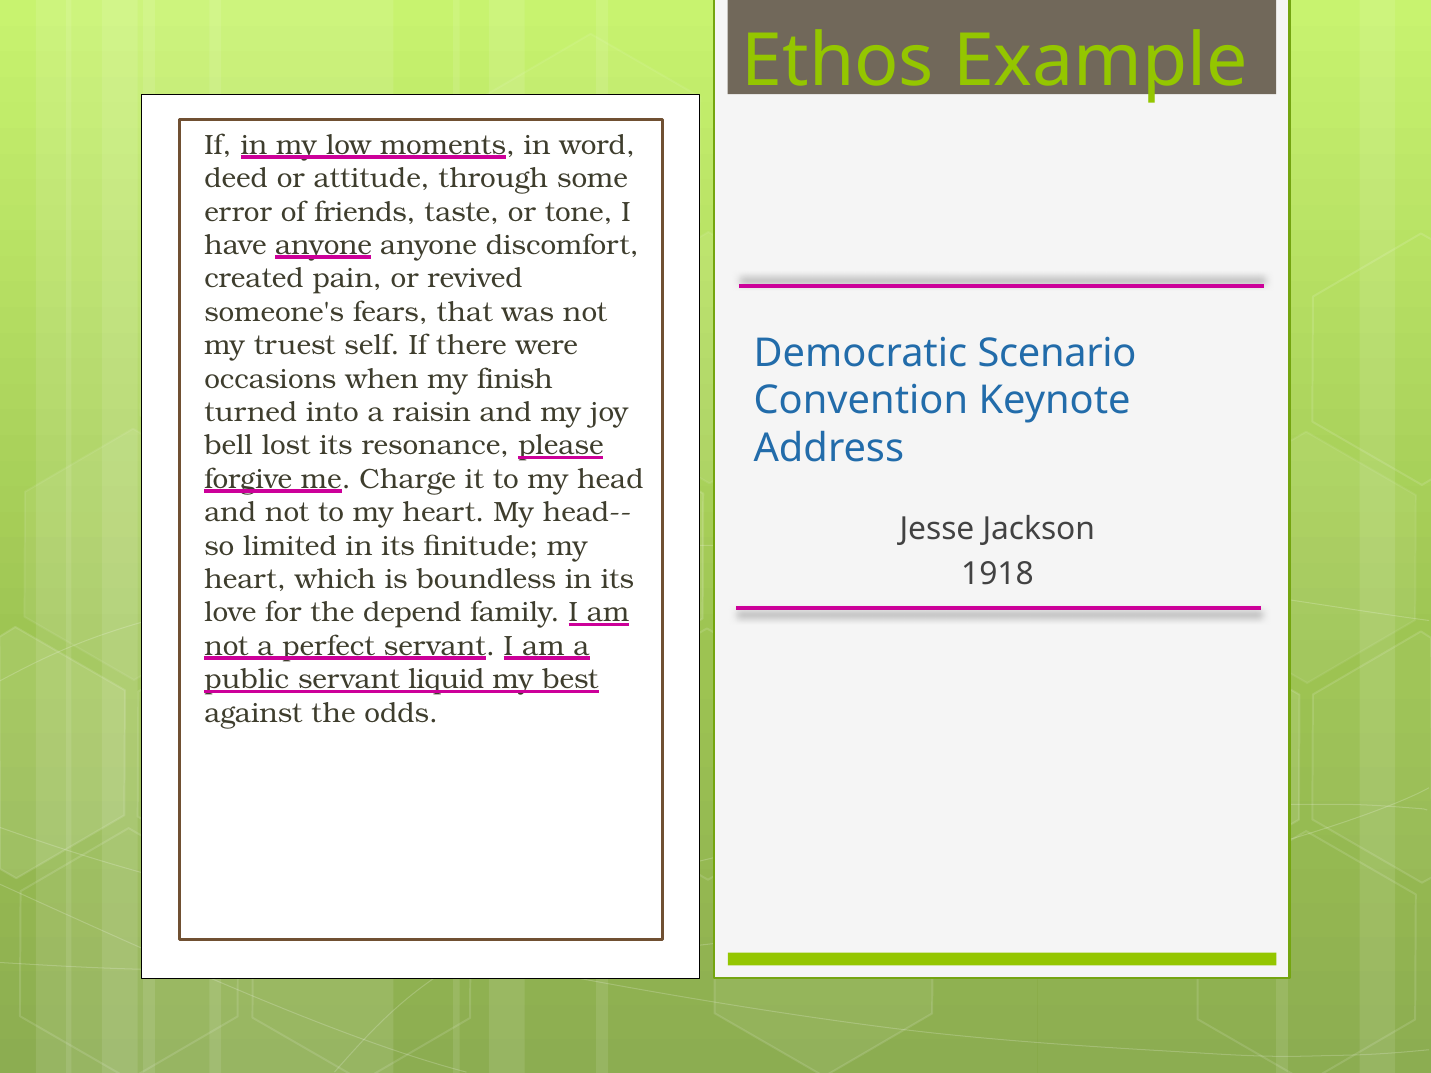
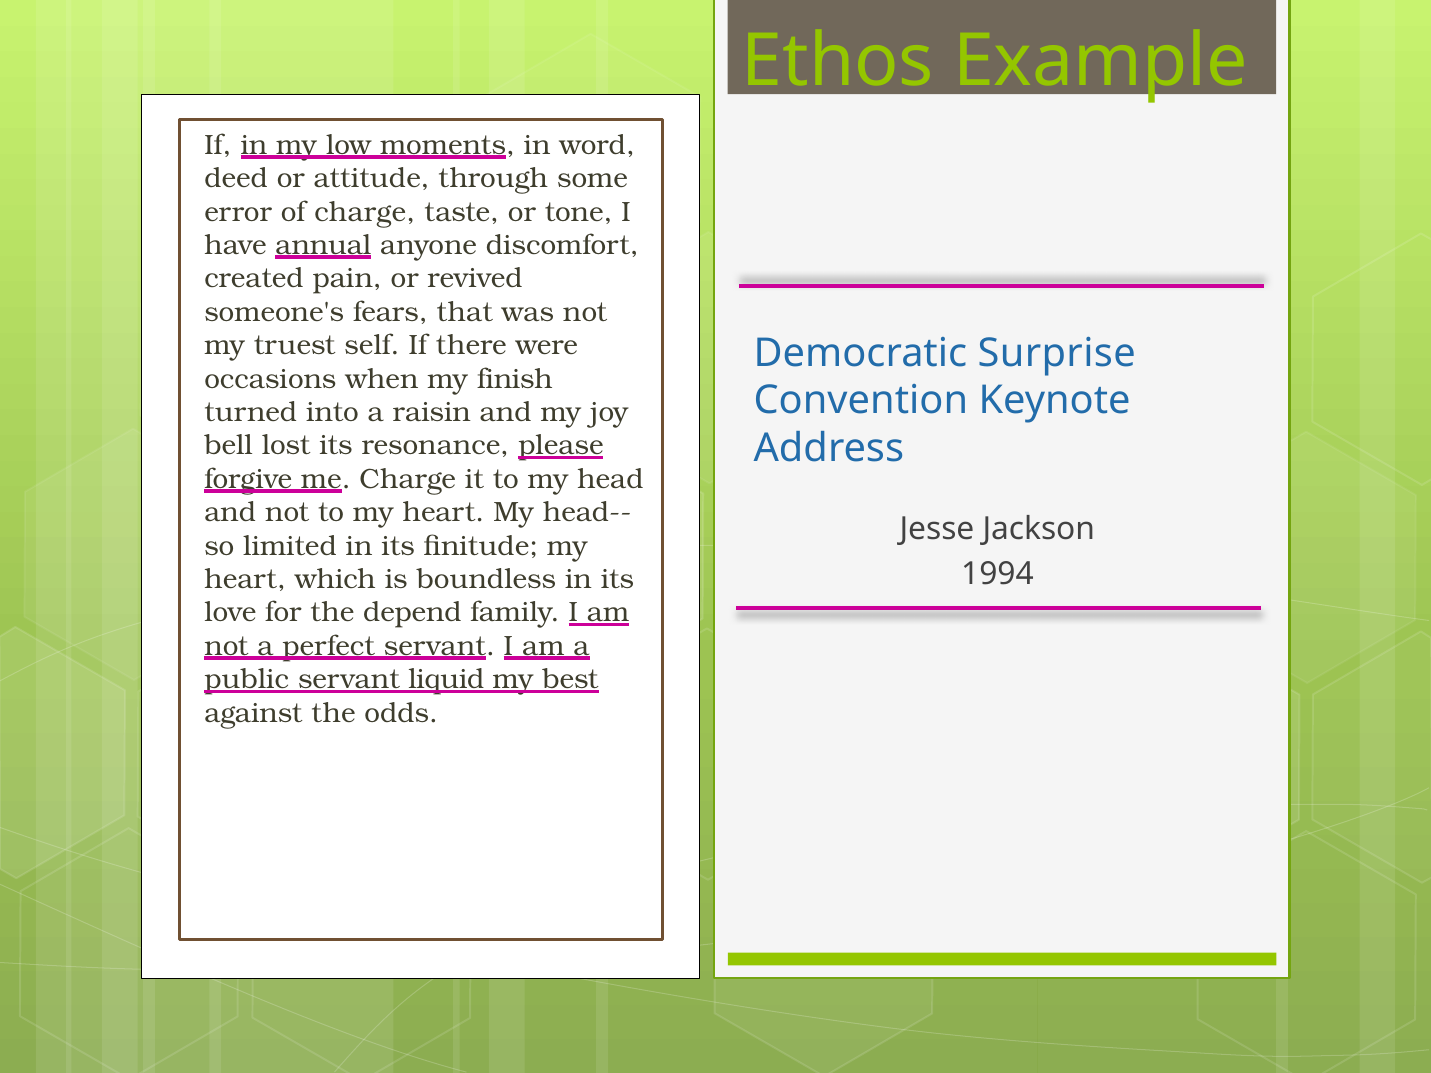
of friends: friends -> charge (365, 212)
have anyone: anyone -> annual (323, 245)
Scenario: Scenario -> Surprise (1057, 353)
1918: 1918 -> 1994 (997, 574)
